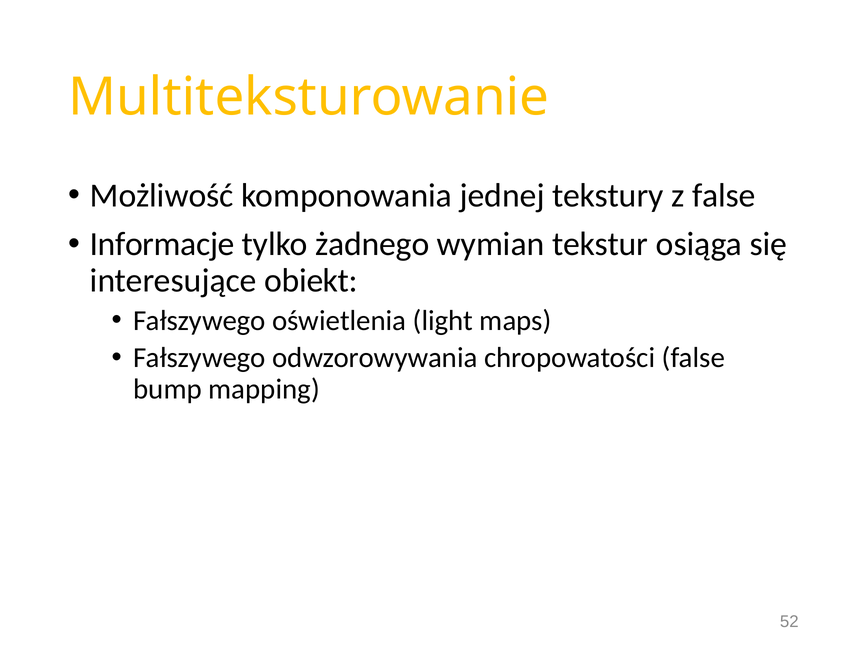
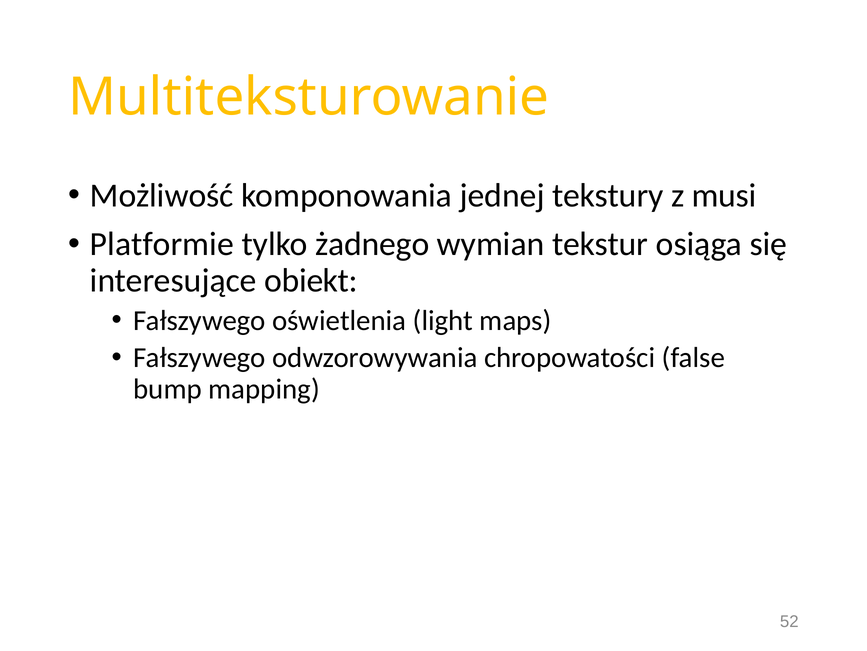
z false: false -> musi (724, 195)
Informacje: Informacje -> Platformie (162, 244)
